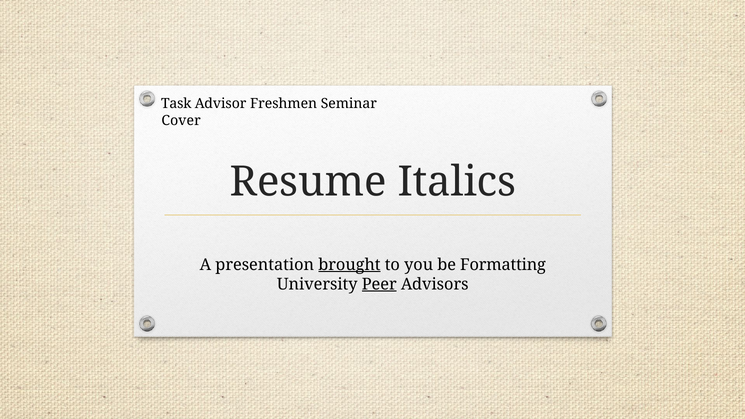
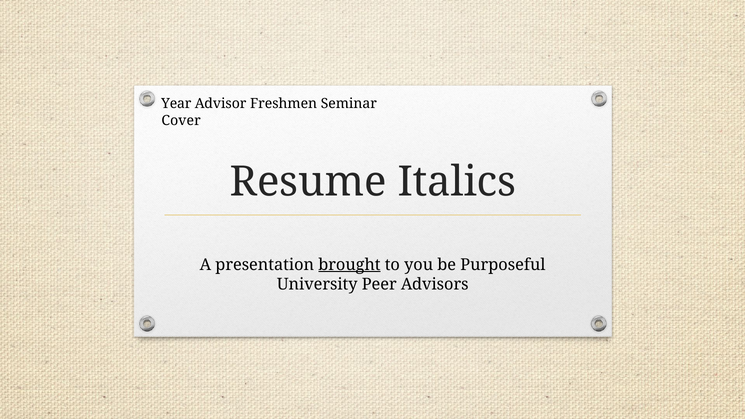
Task: Task -> Year (176, 104)
Formatting: Formatting -> Purposeful (503, 265)
Peer underline: present -> none (379, 284)
